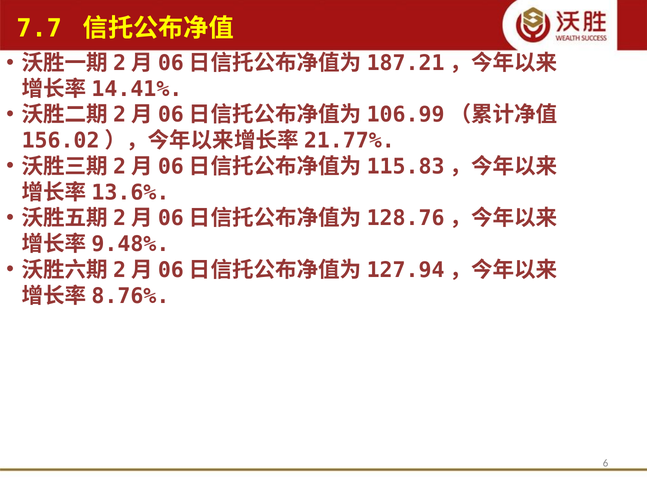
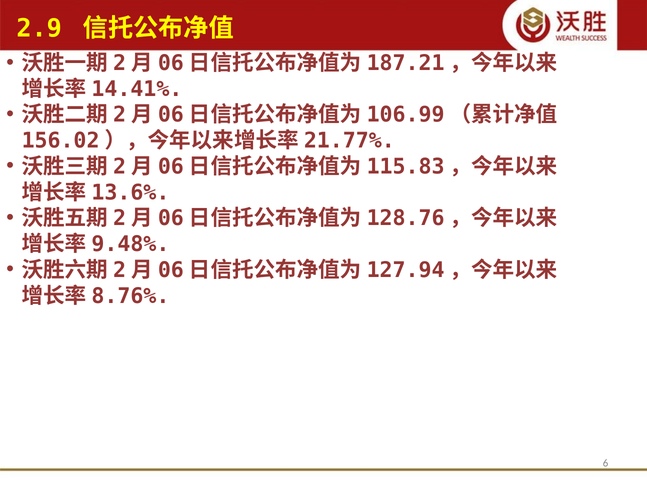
7.7: 7.7 -> 2.9 (39, 28)
